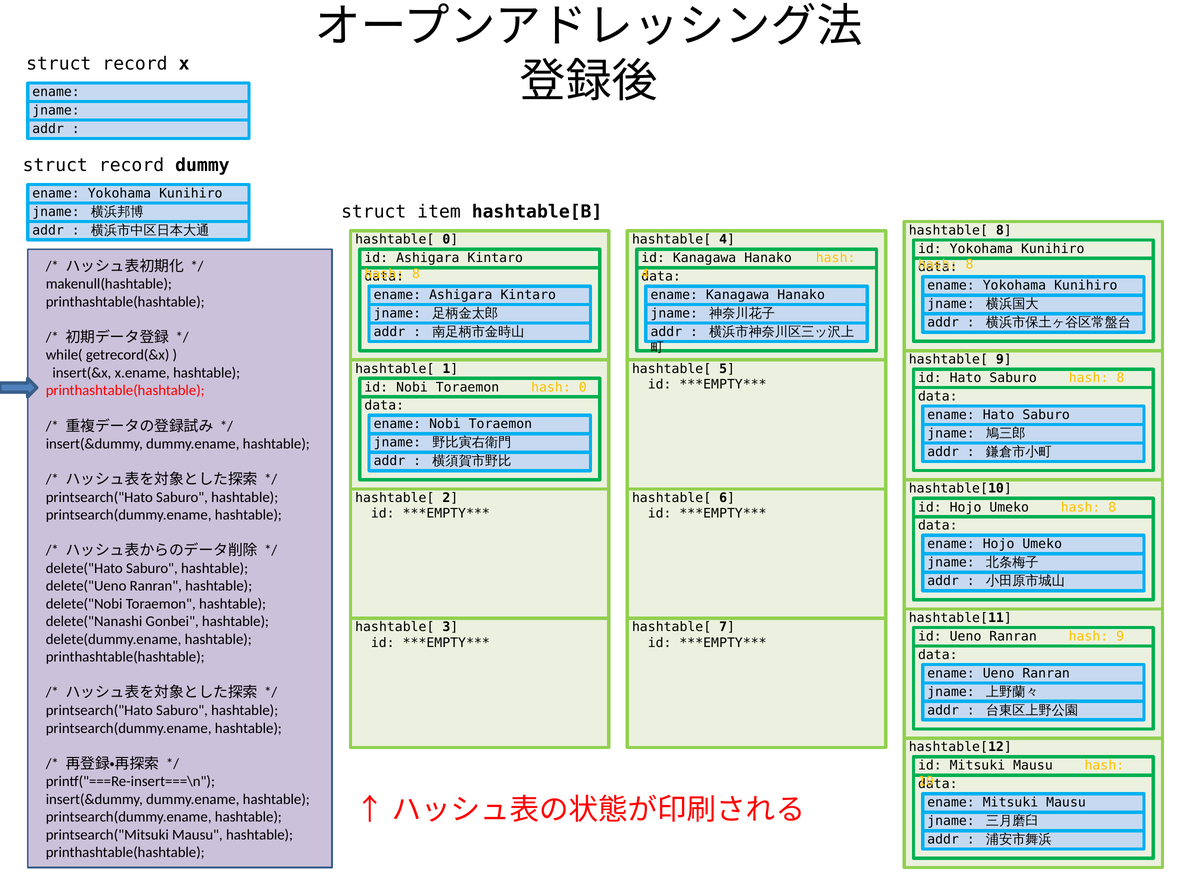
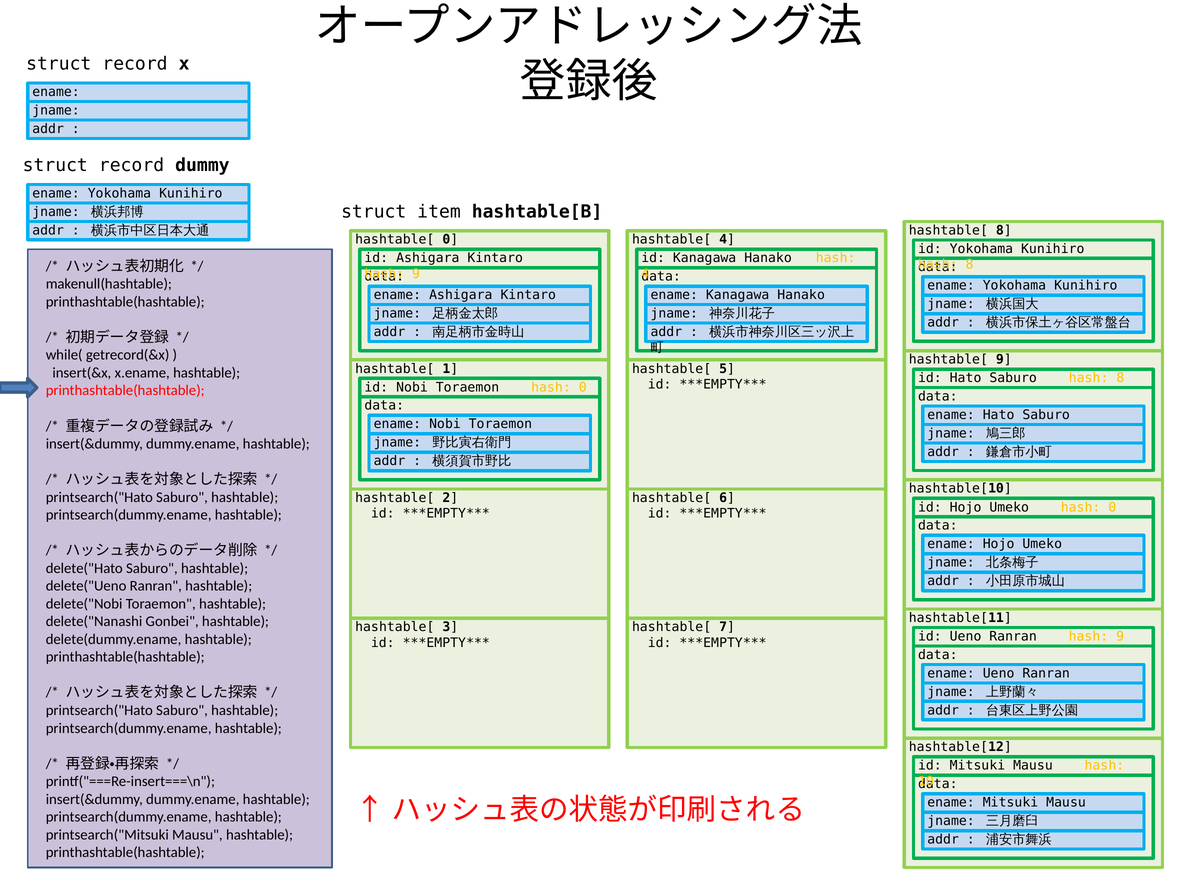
8: 8 -> 9 (416, 274)
8: 8 -> 0 (1112, 507)
